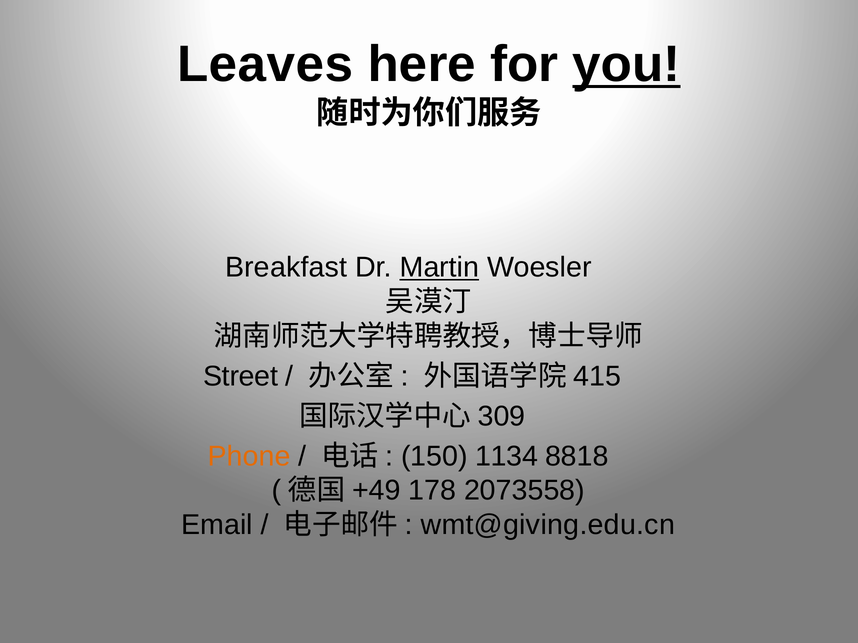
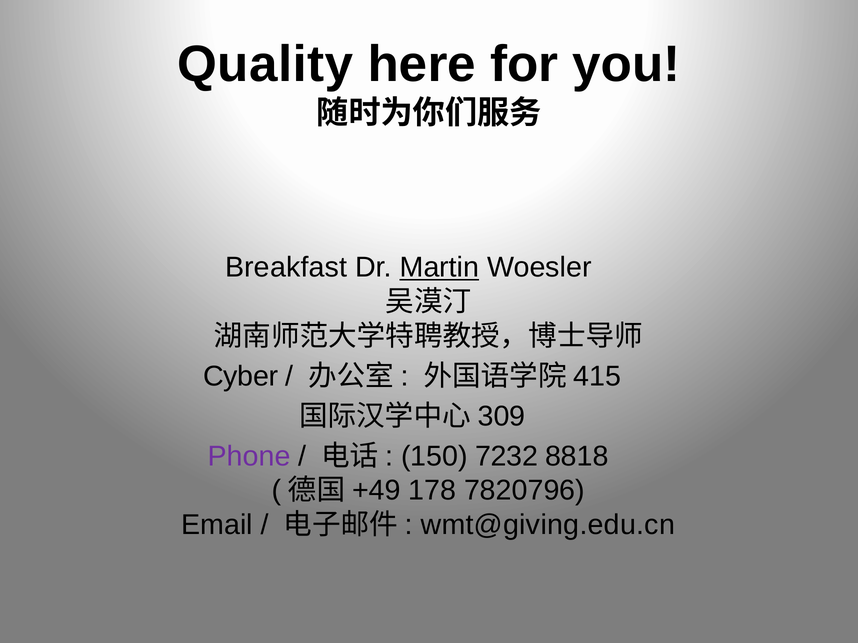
Leaves: Leaves -> Quality (265, 64)
you underline: present -> none (626, 64)
Street: Street -> Cyber (241, 376)
Phone colour: orange -> purple (249, 456)
1134: 1134 -> 7232 (507, 456)
2073558: 2073558 -> 7820796 (524, 491)
